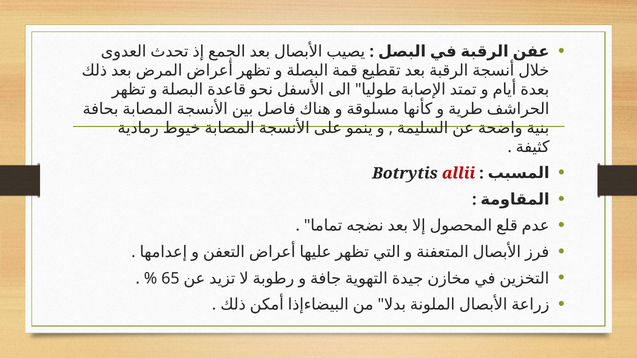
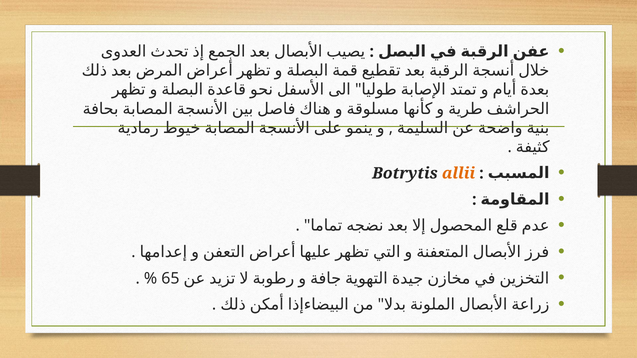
allii colour: red -> orange (459, 173)
